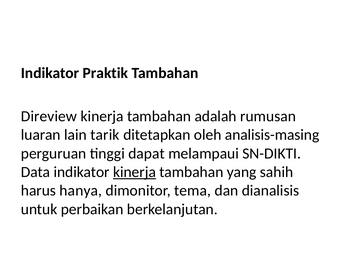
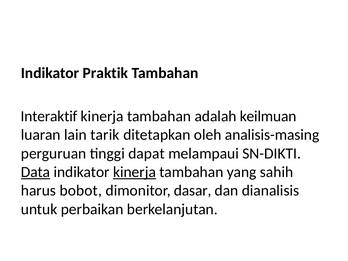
Direview: Direview -> Interaktif (49, 116)
rumusan: rumusan -> keilmuan (268, 116)
Data underline: none -> present (36, 172)
hanya: hanya -> bobot (81, 191)
tema: tema -> dasar (193, 191)
